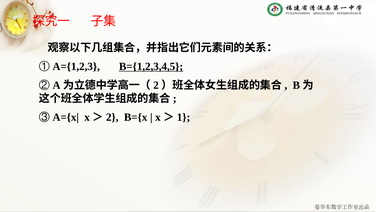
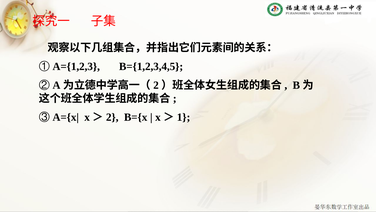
B={1,2,3,4,5 underline: present -> none (151, 66)
